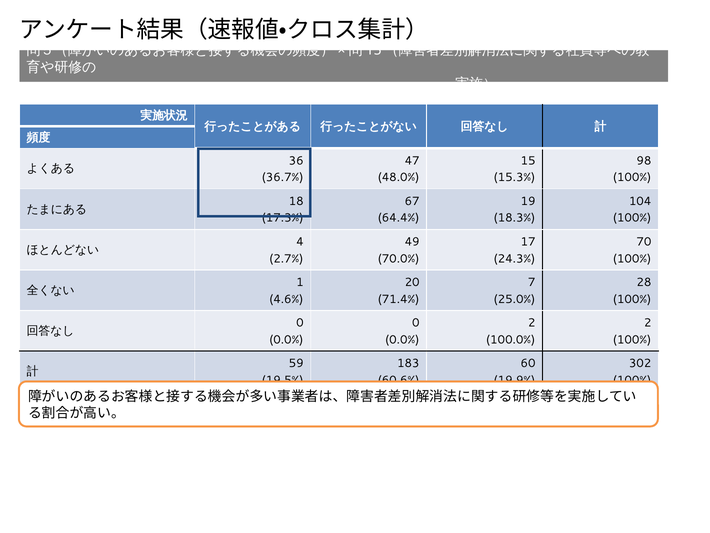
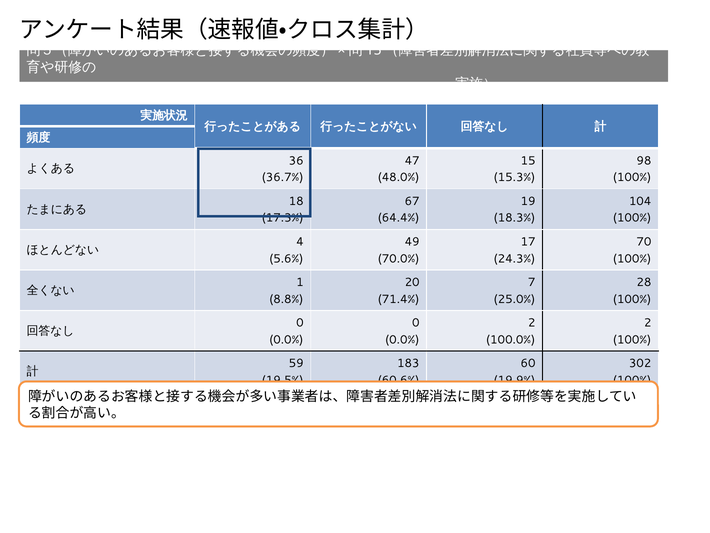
2.7%: 2.7% -> 5.6% (286, 258)
4.6%: 4.6% -> 8.8% (286, 299)
